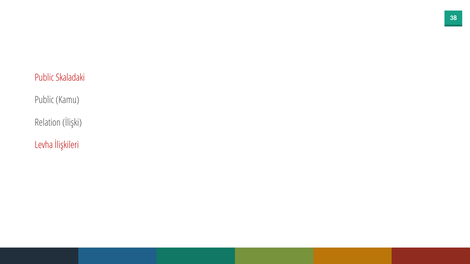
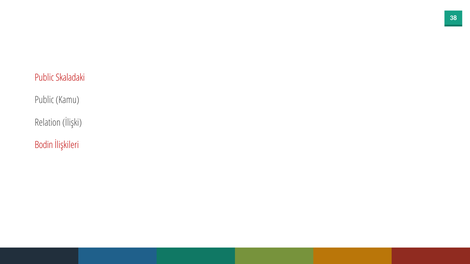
Levha: Levha -> Bodin (44, 145)
